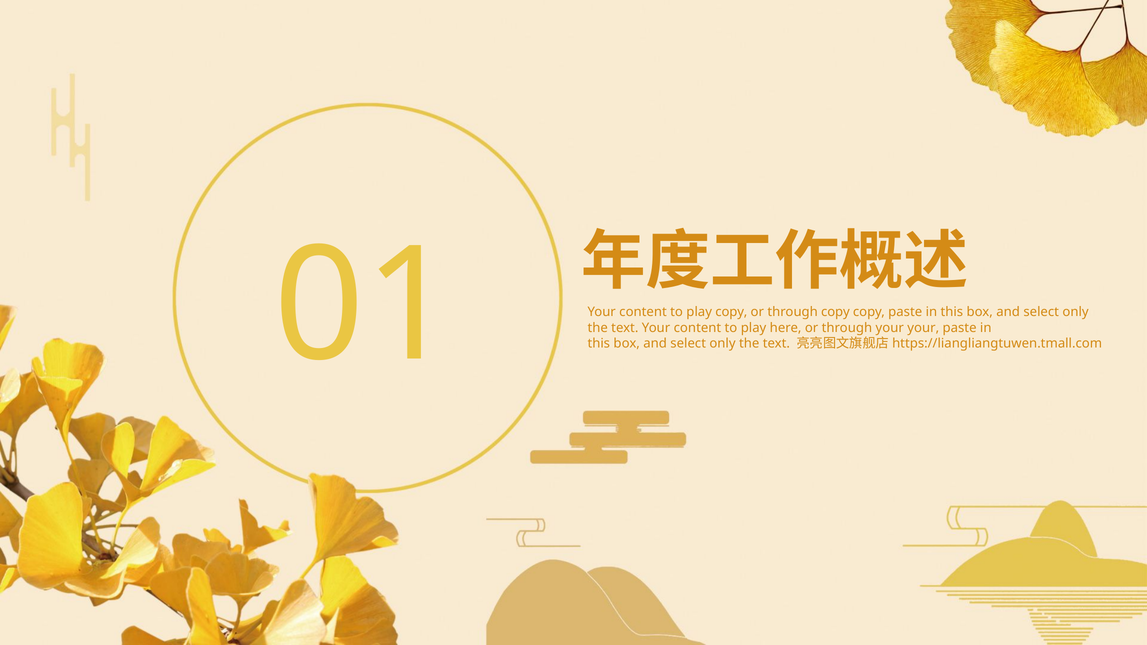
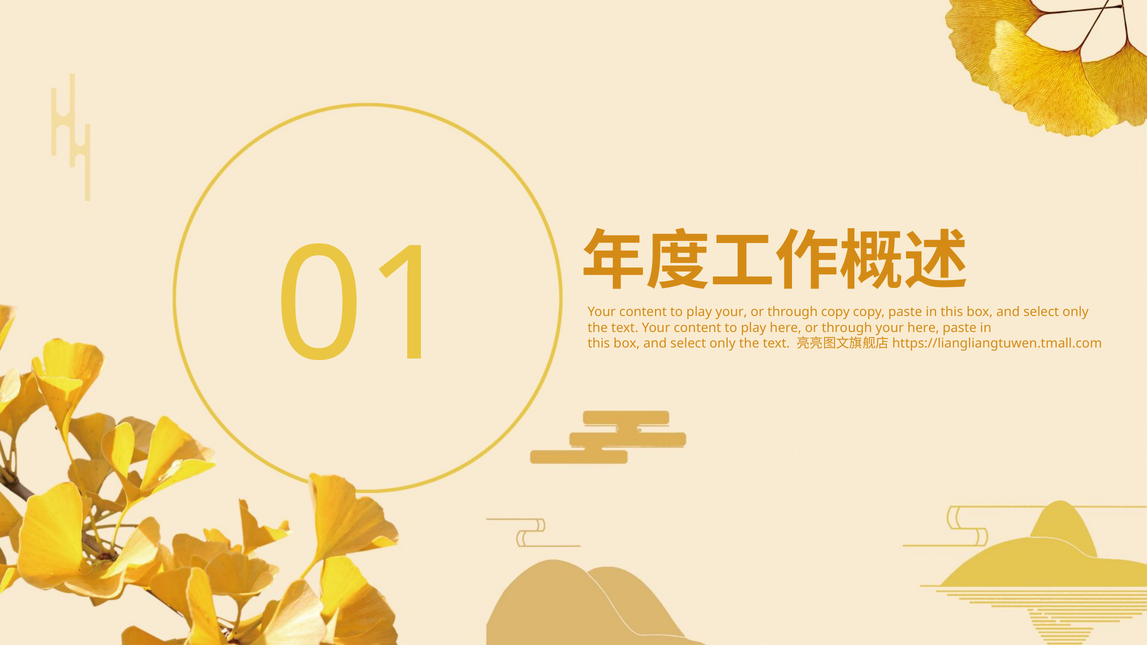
play copy: copy -> your (731, 312)
your your: your -> here (923, 328)
